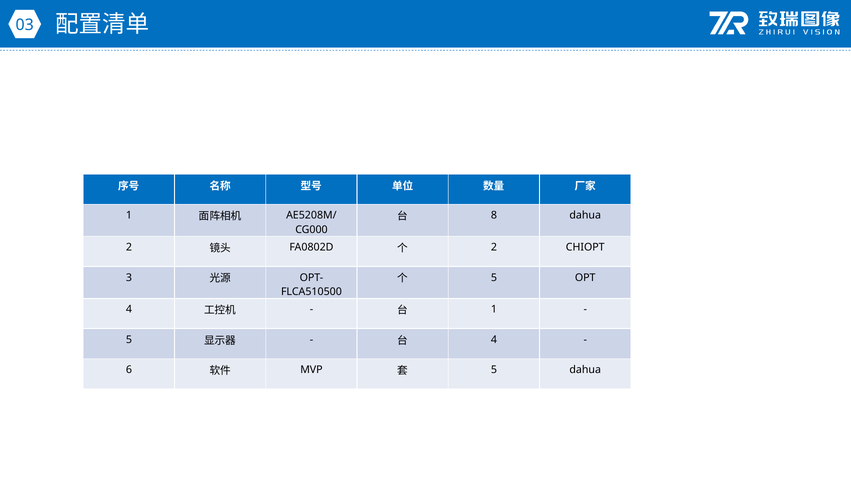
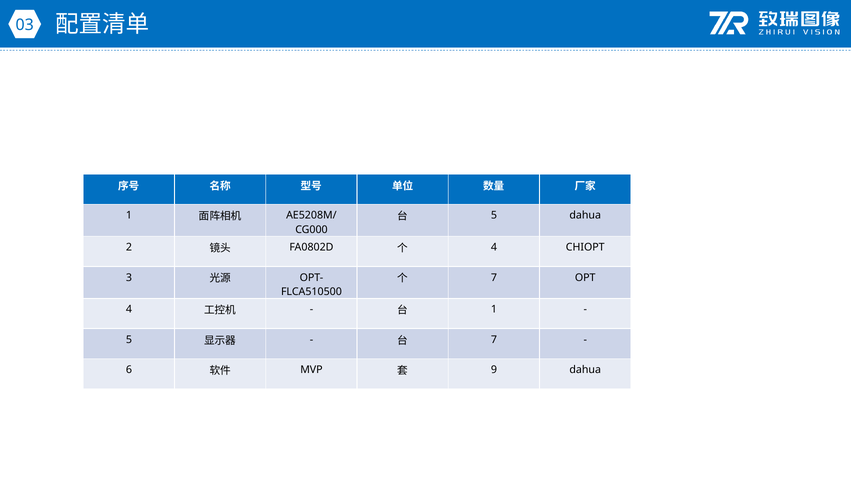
8: 8 -> 5 (494, 215)
2: 2 -> 4 (494, 247)
5: 5 -> 7 (494, 277)
4: 4 -> 7 (494, 339)
5: 5 -> 9 (494, 370)
